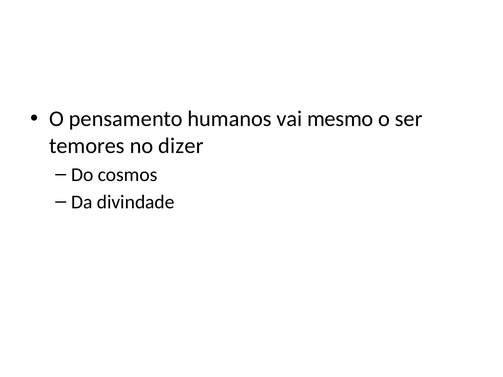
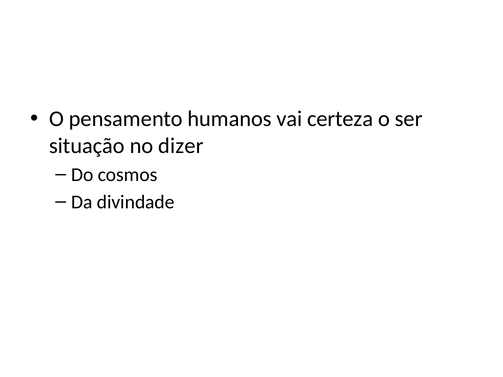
mesmo: mesmo -> certeza (340, 119)
temores: temores -> situação (87, 146)
